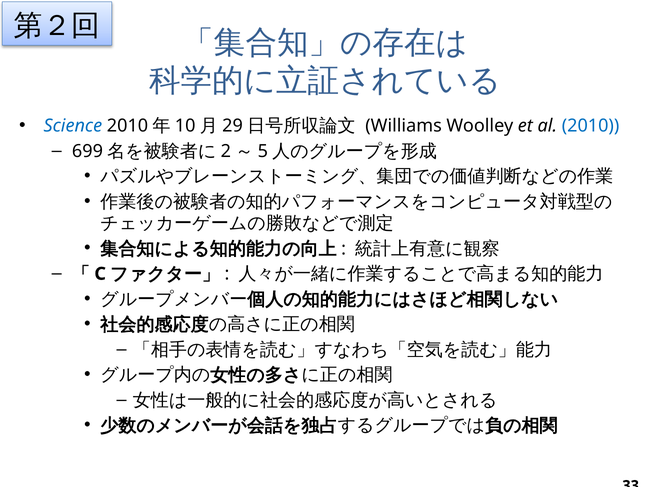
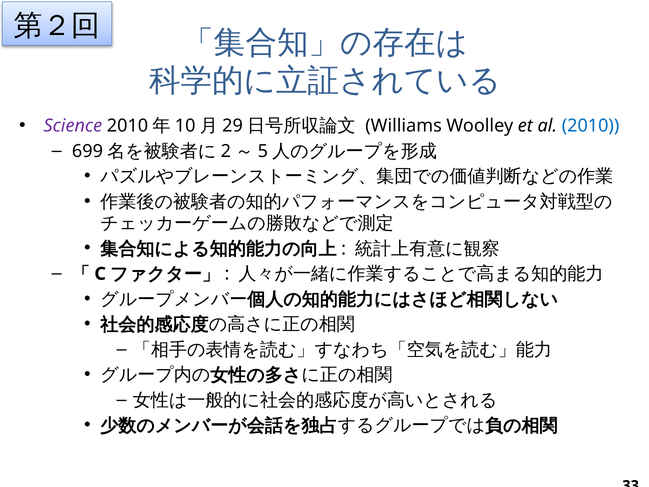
Science colour: blue -> purple (73, 126)
